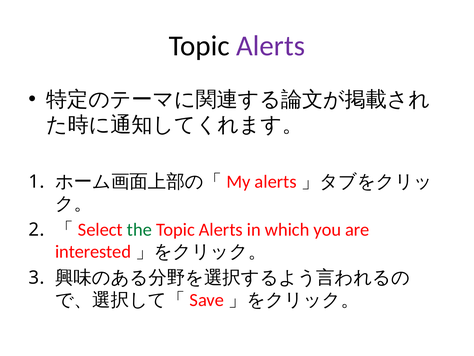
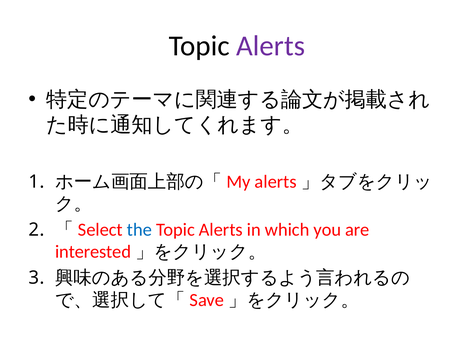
the colour: green -> blue (139, 229)
